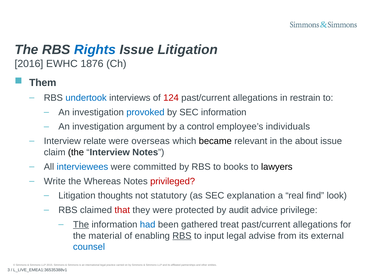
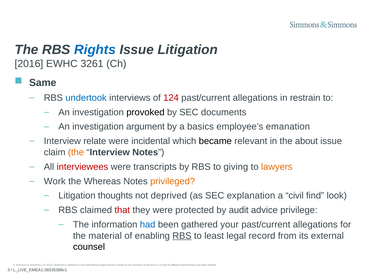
1876: 1876 -> 3261 (92, 64)
Them: Them -> Same (43, 83)
provoked colour: blue -> black (145, 112)
SEC information: information -> documents (224, 112)
control: control -> basics (201, 127)
individuals: individuals -> emanation (288, 127)
overseas: overseas -> incidental (151, 141)
the colour: black -> orange (76, 152)
interviewees colour: blue -> red (82, 167)
committed: committed -> transcripts (155, 167)
books: books -> giving (236, 167)
lawyers colour: black -> orange (277, 167)
Write: Write -> Work (55, 181)
privileged colour: red -> orange (173, 181)
statutory: statutory -> deprived (169, 196)
real: real -> civil (295, 196)
The underline: present -> none (81, 225)
treat: treat -> your (230, 225)
input: input -> least (214, 236)
advise: advise -> record (262, 236)
counsel colour: blue -> black (89, 247)
